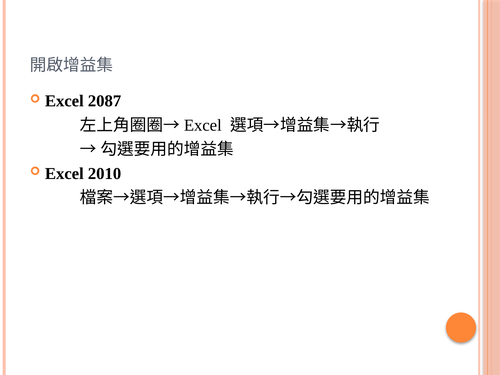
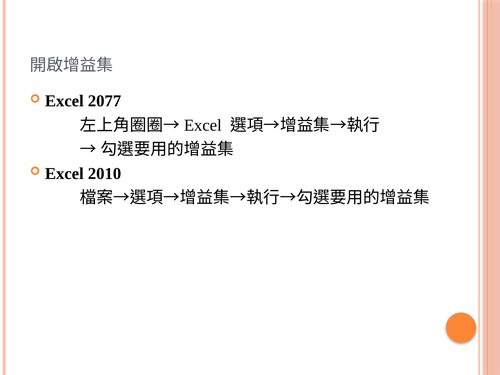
2087: 2087 -> 2077 (105, 101)
